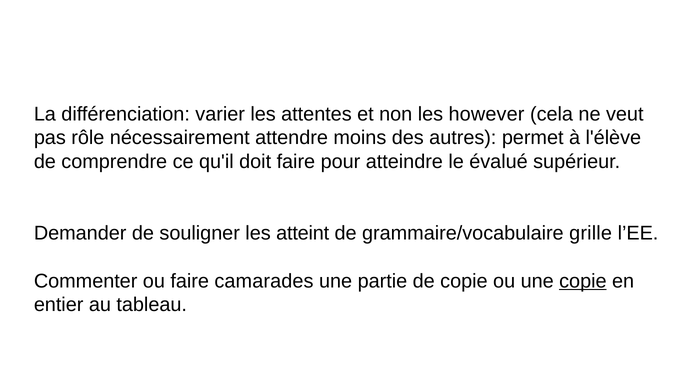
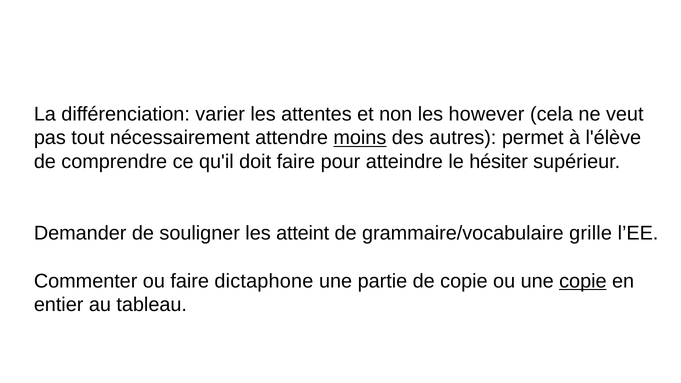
rôle: rôle -> tout (88, 138)
moins underline: none -> present (360, 138)
évalué: évalué -> hésiter (499, 162)
camarades: camarades -> dictaphone (264, 281)
